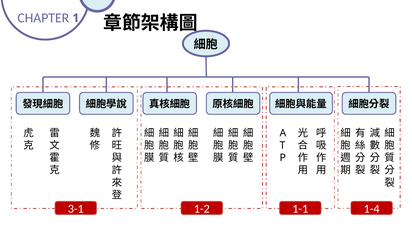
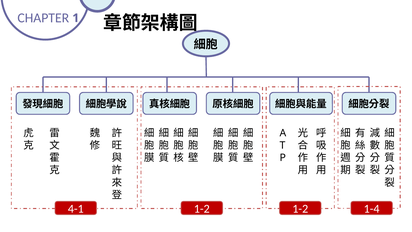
3-1: 3-1 -> 4-1 (76, 209)
1-2 1-1: 1-1 -> 1-2 (300, 209)
